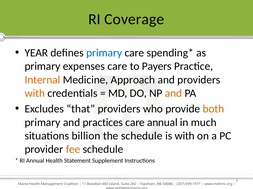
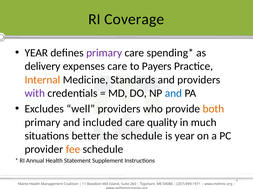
primary colour: blue -> purple (104, 53)
primary: primary -> delivery (43, 67)
Approach: Approach -> Standards (133, 80)
with colour: orange -> purple (35, 94)
and colour: orange -> blue (173, 94)
that: that -> well (81, 109)
practices: practices -> included (103, 123)
care annual: annual -> quality (162, 123)
billion: billion -> better (86, 136)
is with: with -> year (185, 136)
